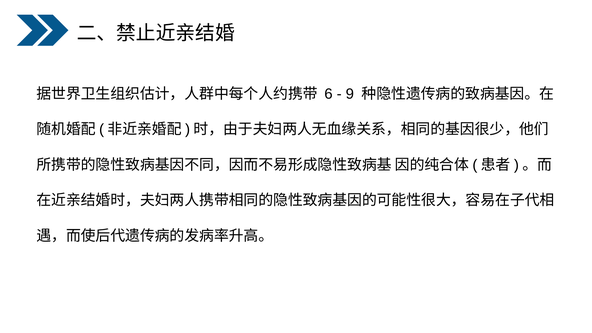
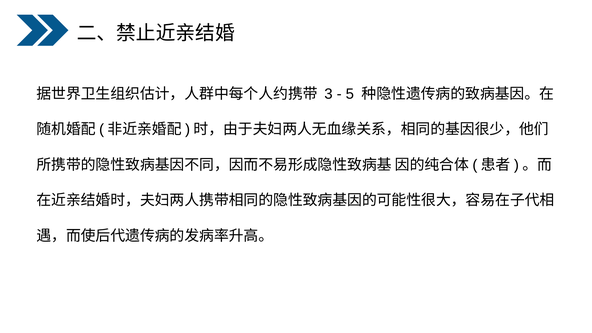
6: 6 -> 3 (329, 94)
9: 9 -> 5 (350, 94)
